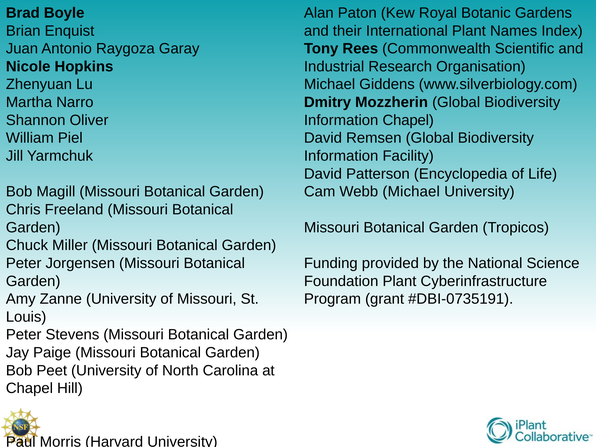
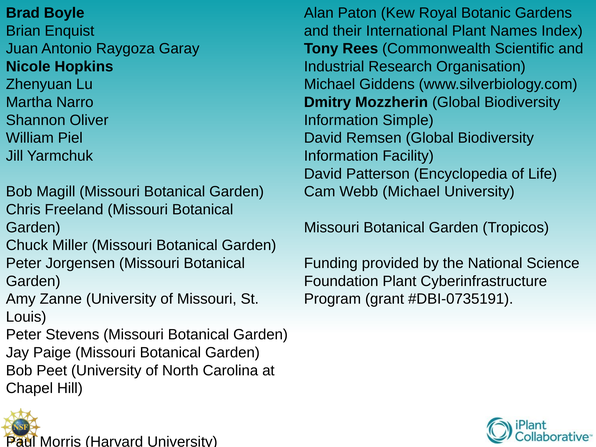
Information Chapel: Chapel -> Simple (408, 120)
